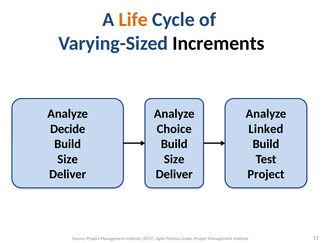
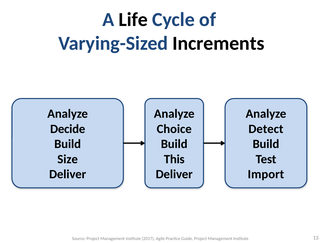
Life colour: orange -> black (133, 19)
Linked: Linked -> Detect (266, 129)
Size: Size -> This (174, 159)
Project: Project -> Import (266, 174)
